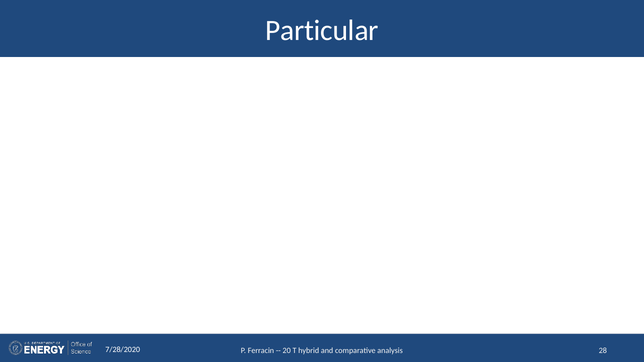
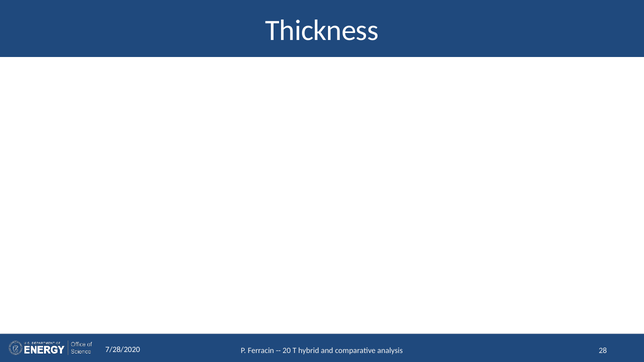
Particular: Particular -> Thickness (322, 31)
